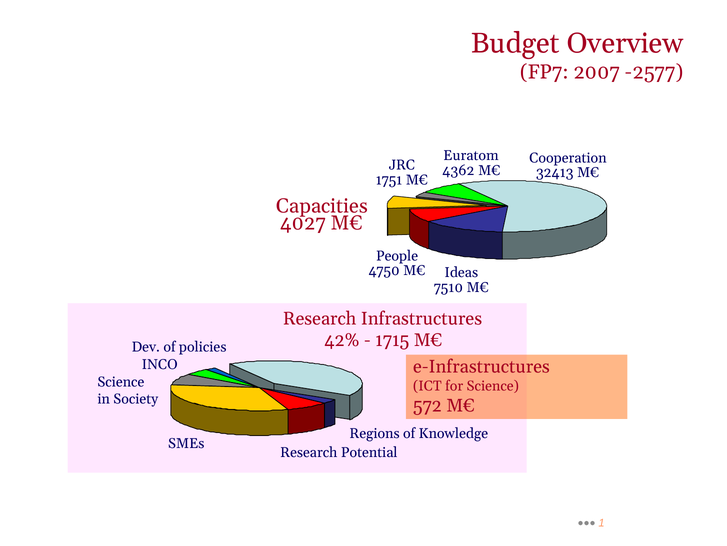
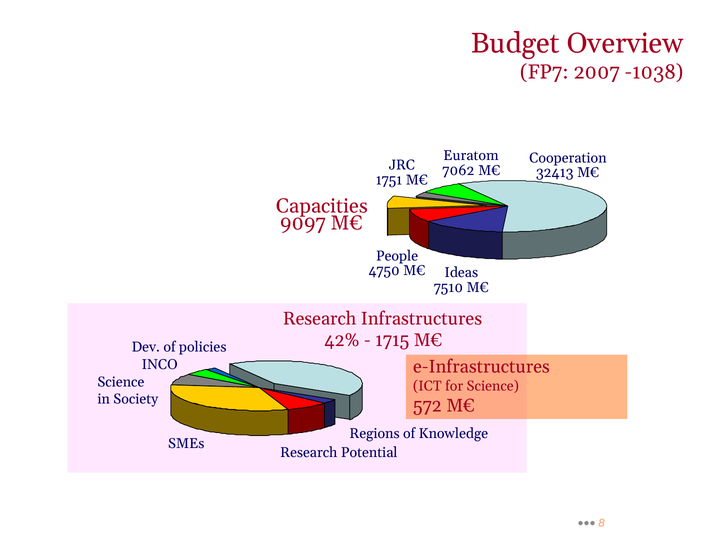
-2577: -2577 -> -1038 (654, 72)
4362: 4362 -> 7062 (458, 170)
4027: 4027 -> 9097 (303, 223)
1: 1 -> 8 (602, 522)
